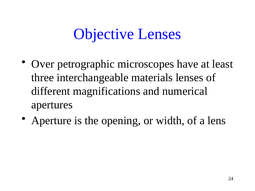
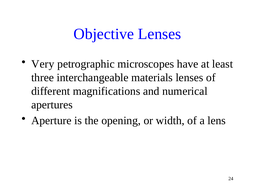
Over: Over -> Very (43, 64)
